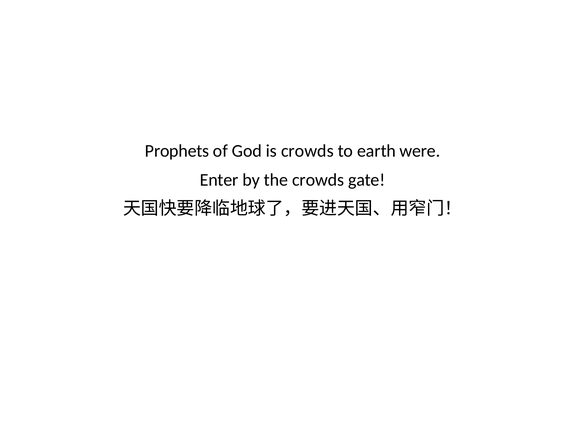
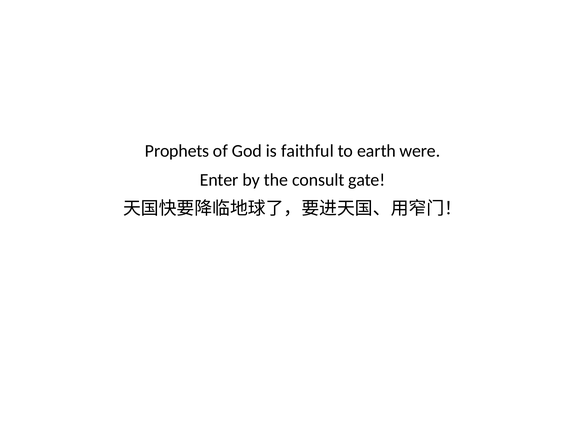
is crowds: crowds -> faithful (307, 151)
the crowds: crowds -> consult (318, 180)
